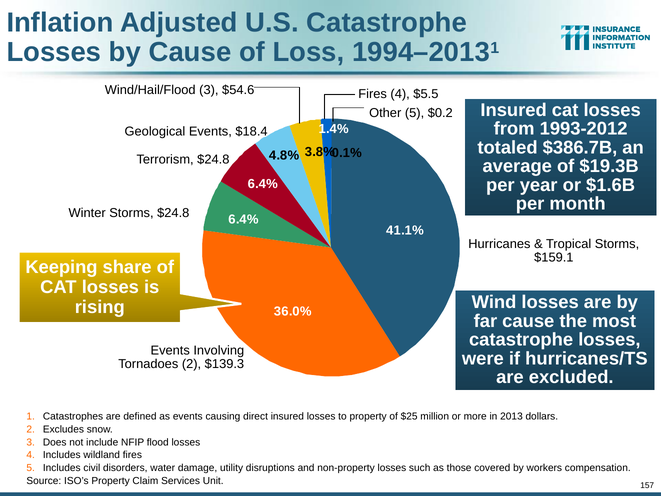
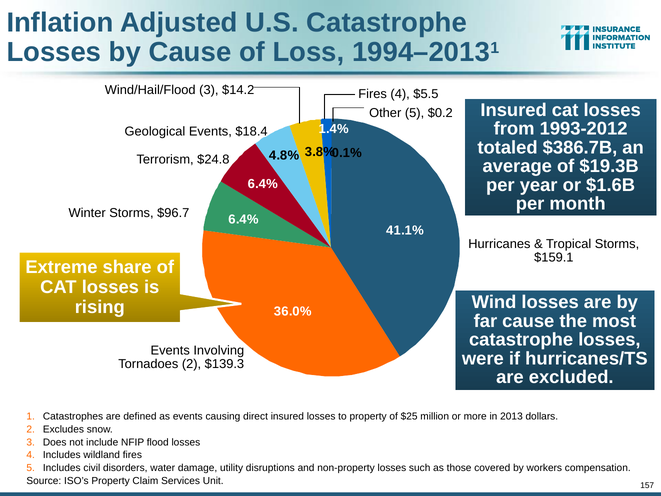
$54.6: $54.6 -> $14.2 (238, 90)
Storms $24.8: $24.8 -> $96.7 (173, 213)
Keeping: Keeping -> Extreme (61, 267)
